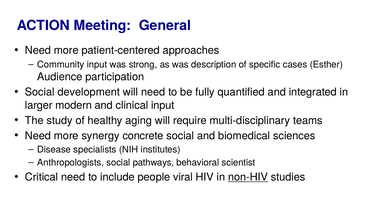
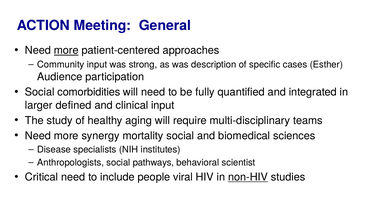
more underline: none -> present (66, 50)
development: development -> comorbidities (89, 92)
modern: modern -> defined (74, 105)
concrete: concrete -> mortality (143, 136)
